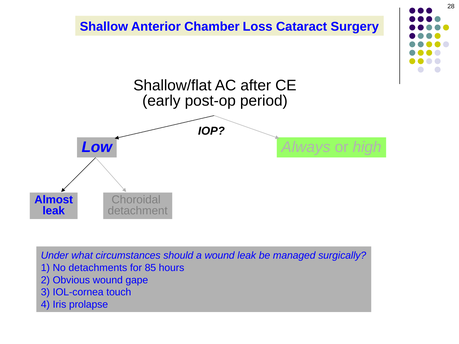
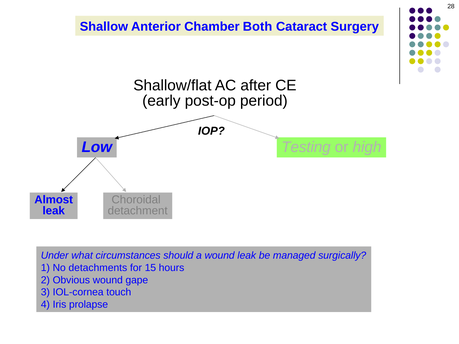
Loss: Loss -> Both (258, 27)
Always: Always -> Testing (306, 147)
85: 85 -> 15 (150, 268)
